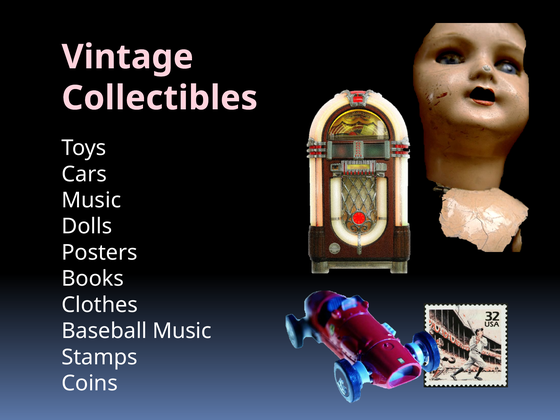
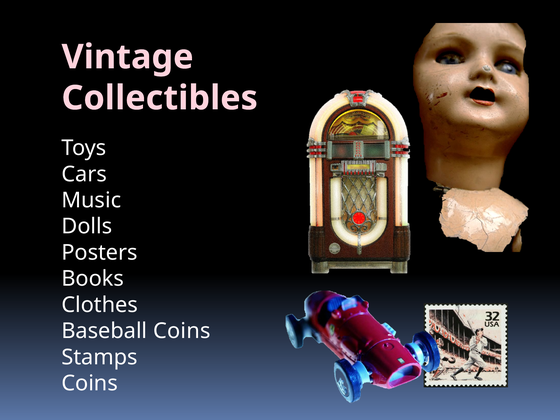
Baseball Music: Music -> Coins (182, 331)
